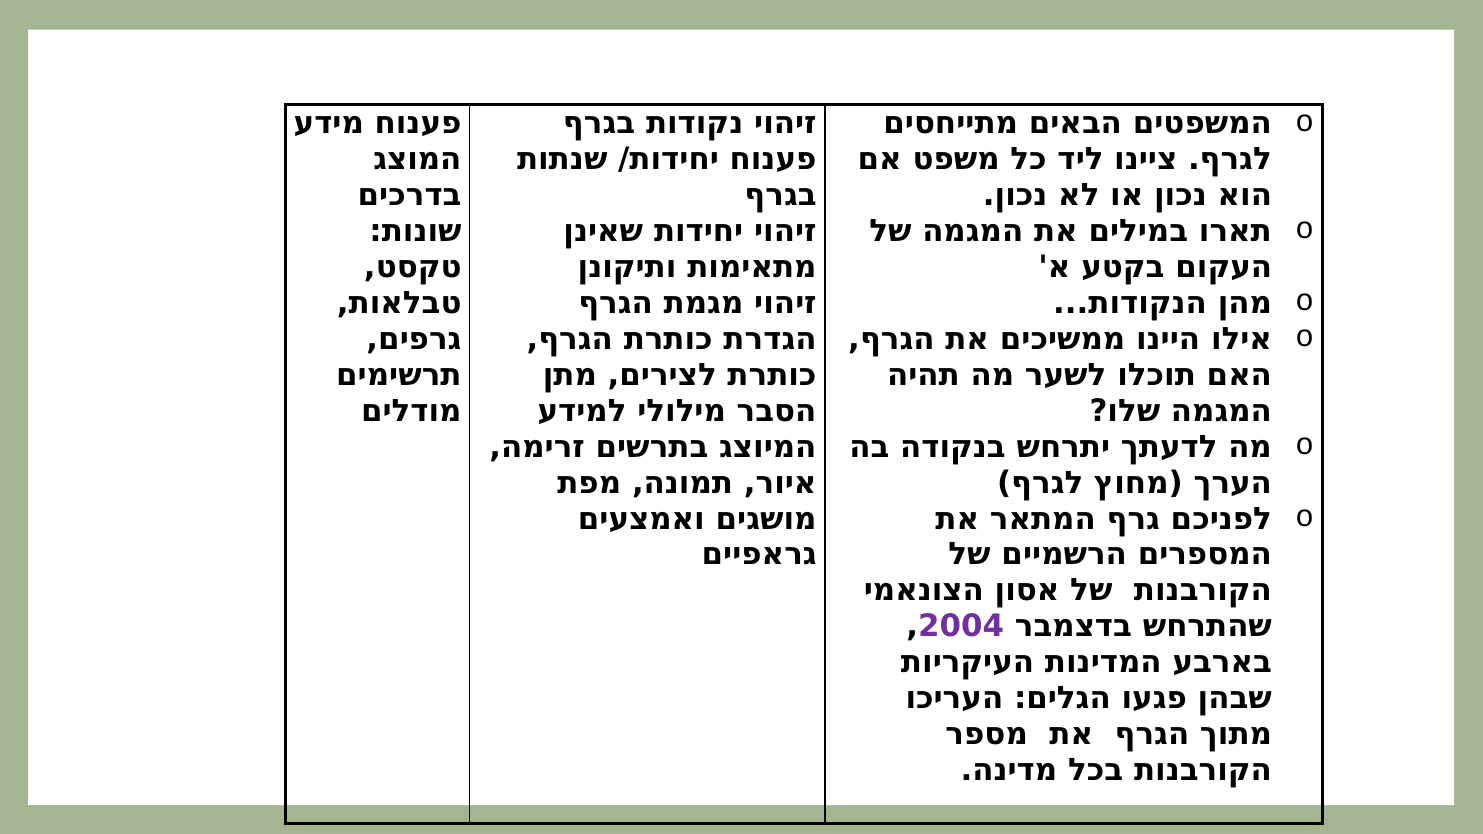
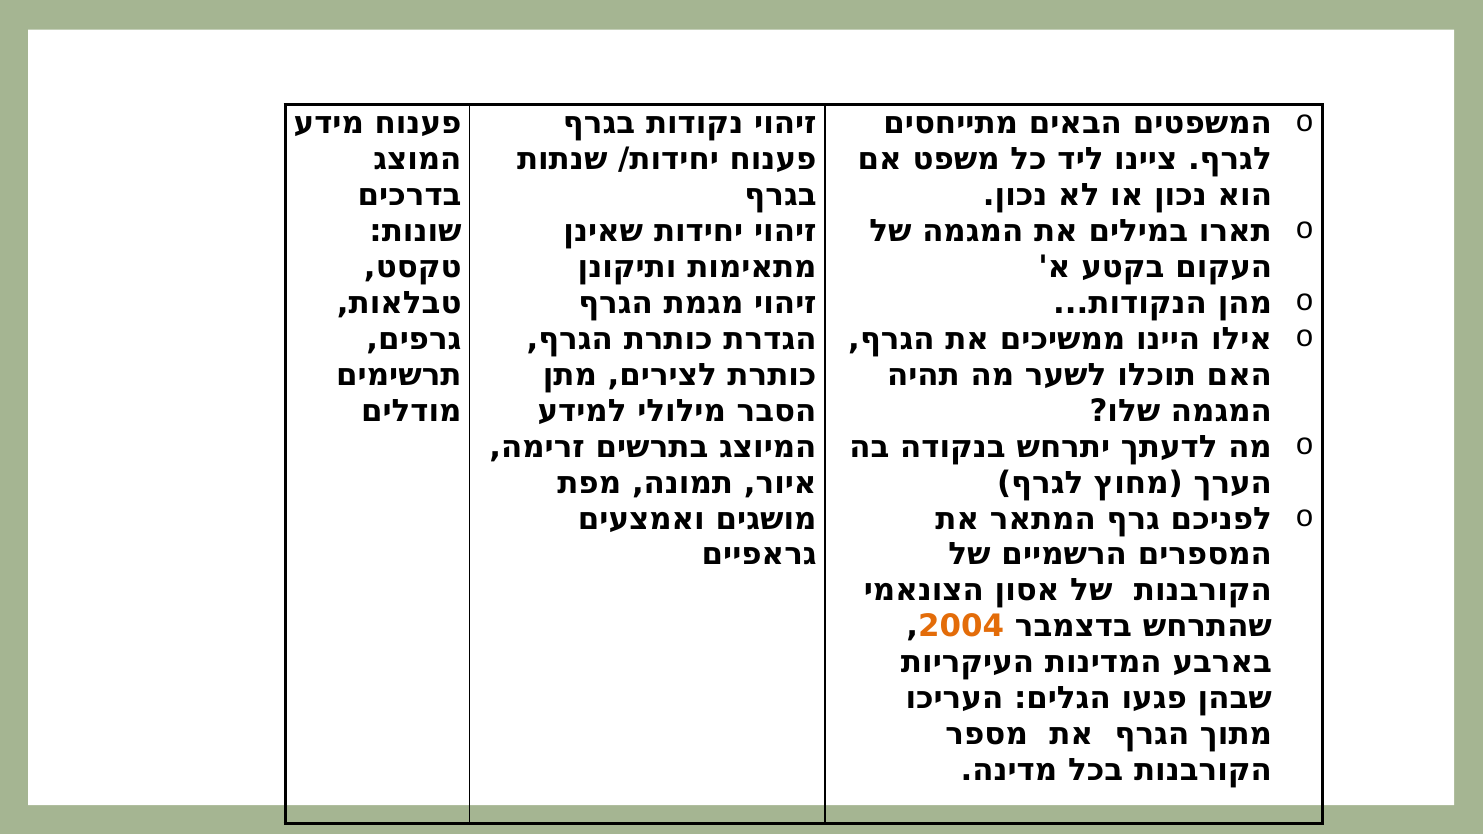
2004 colour: purple -> orange (961, 627)
